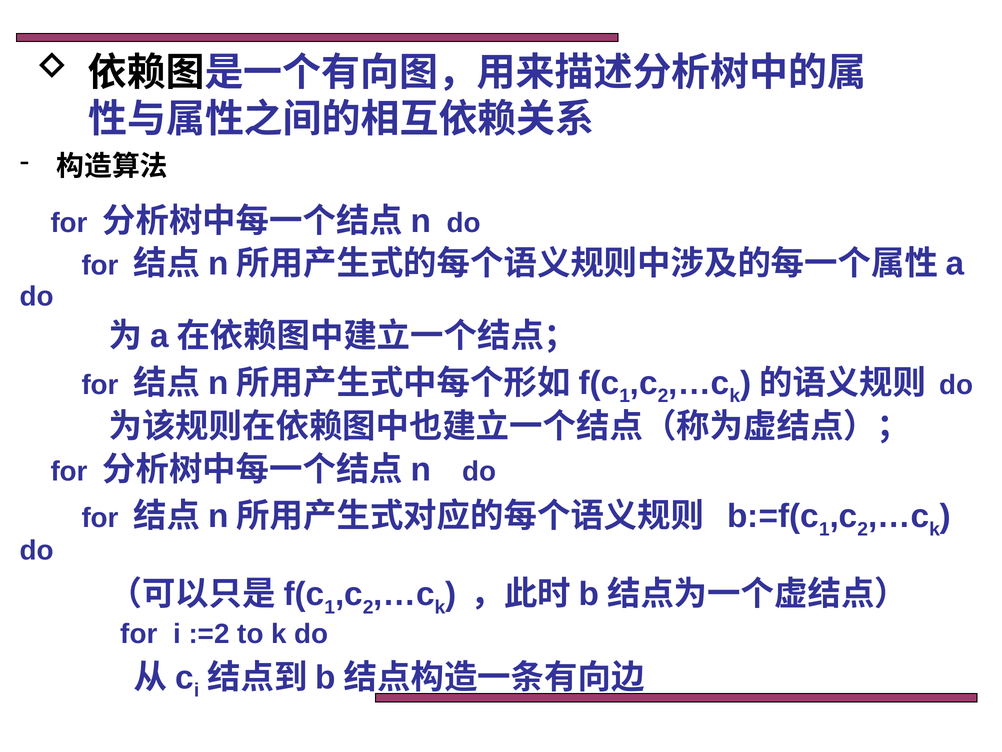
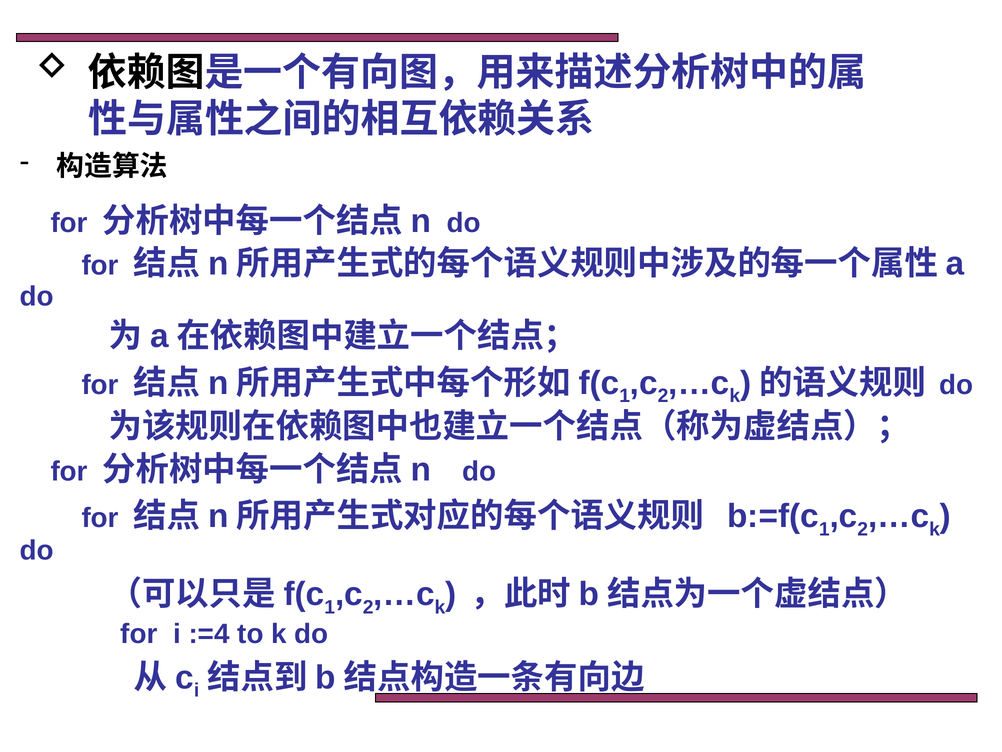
:=2: :=2 -> :=4 (209, 633)
